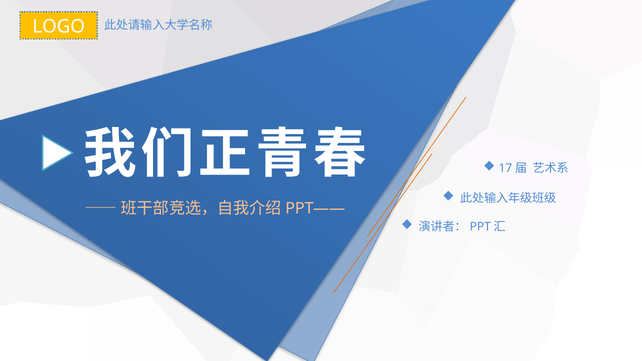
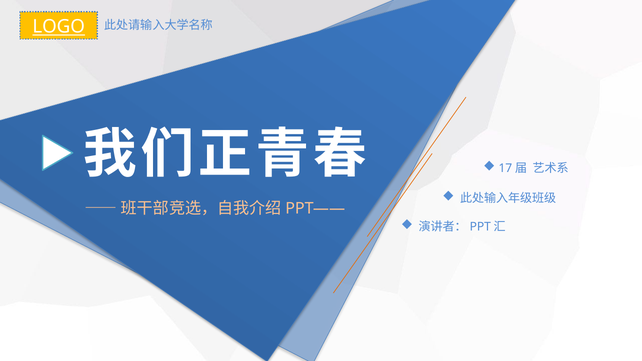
LOGO underline: none -> present (59, 27)
